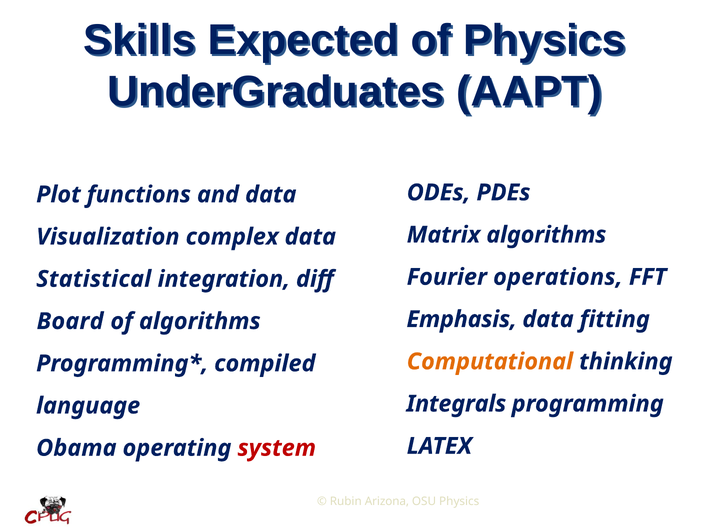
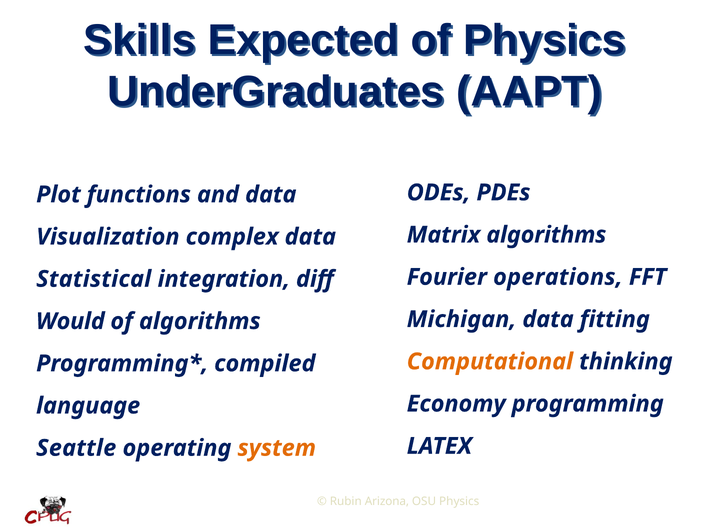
Emphasis: Emphasis -> Michigan (461, 319)
Board: Board -> Would (70, 321)
Integrals: Integrals -> Economy (456, 404)
Obama: Obama -> Seattle (76, 448)
system colour: red -> orange (277, 448)
